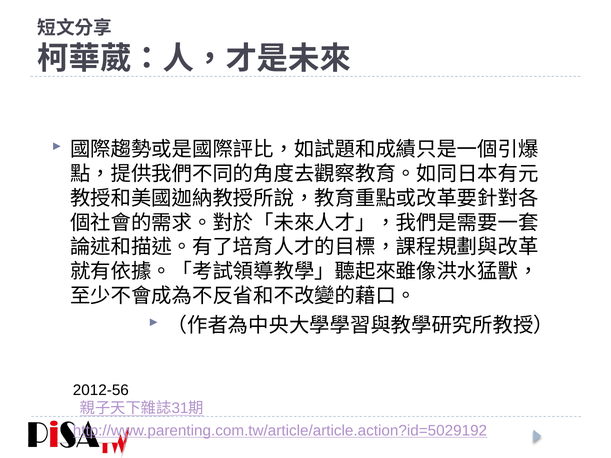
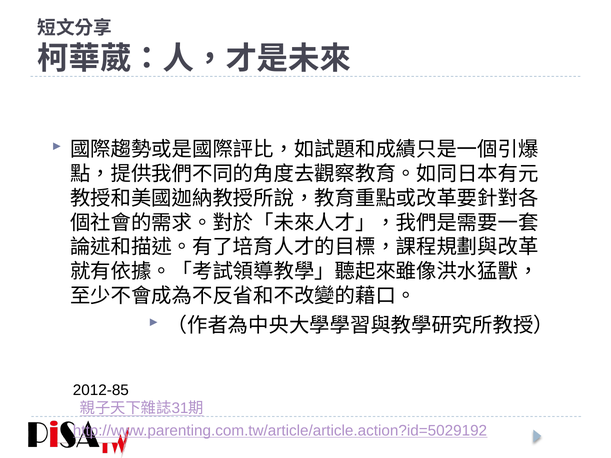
2012-56: 2012-56 -> 2012-85 (101, 390)
